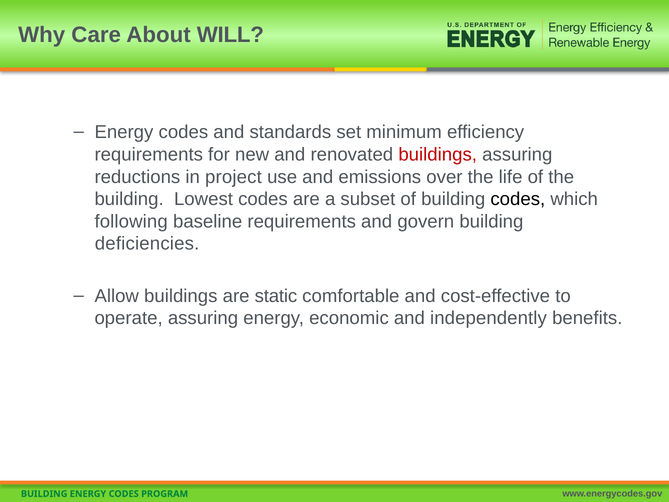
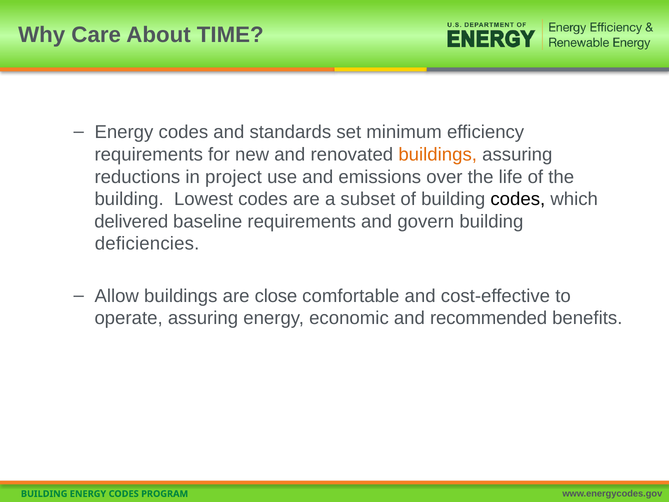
WILL: WILL -> TIME (230, 35)
buildings colour: red -> orange (438, 155)
following: following -> delivered (131, 221)
static: static -> close (276, 296)
independently: independently -> recommended (489, 318)
